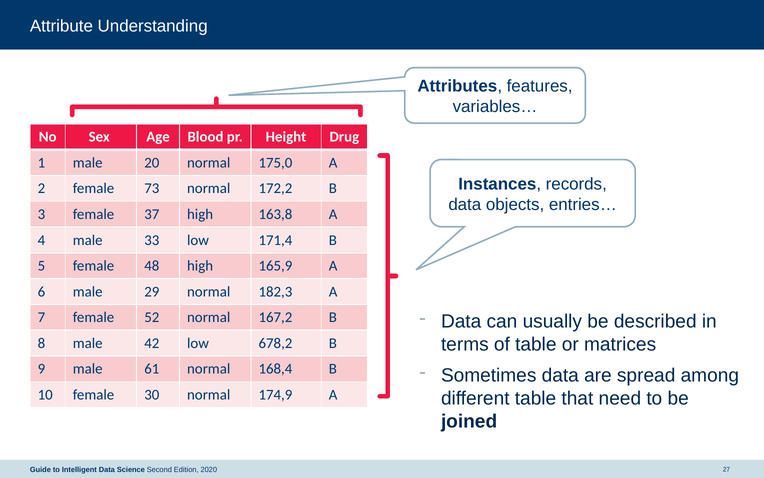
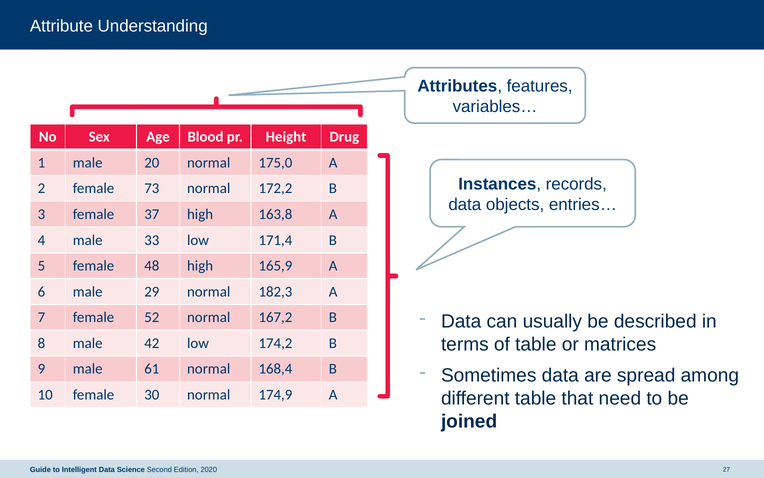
678,2: 678,2 -> 174,2 (275, 343)
